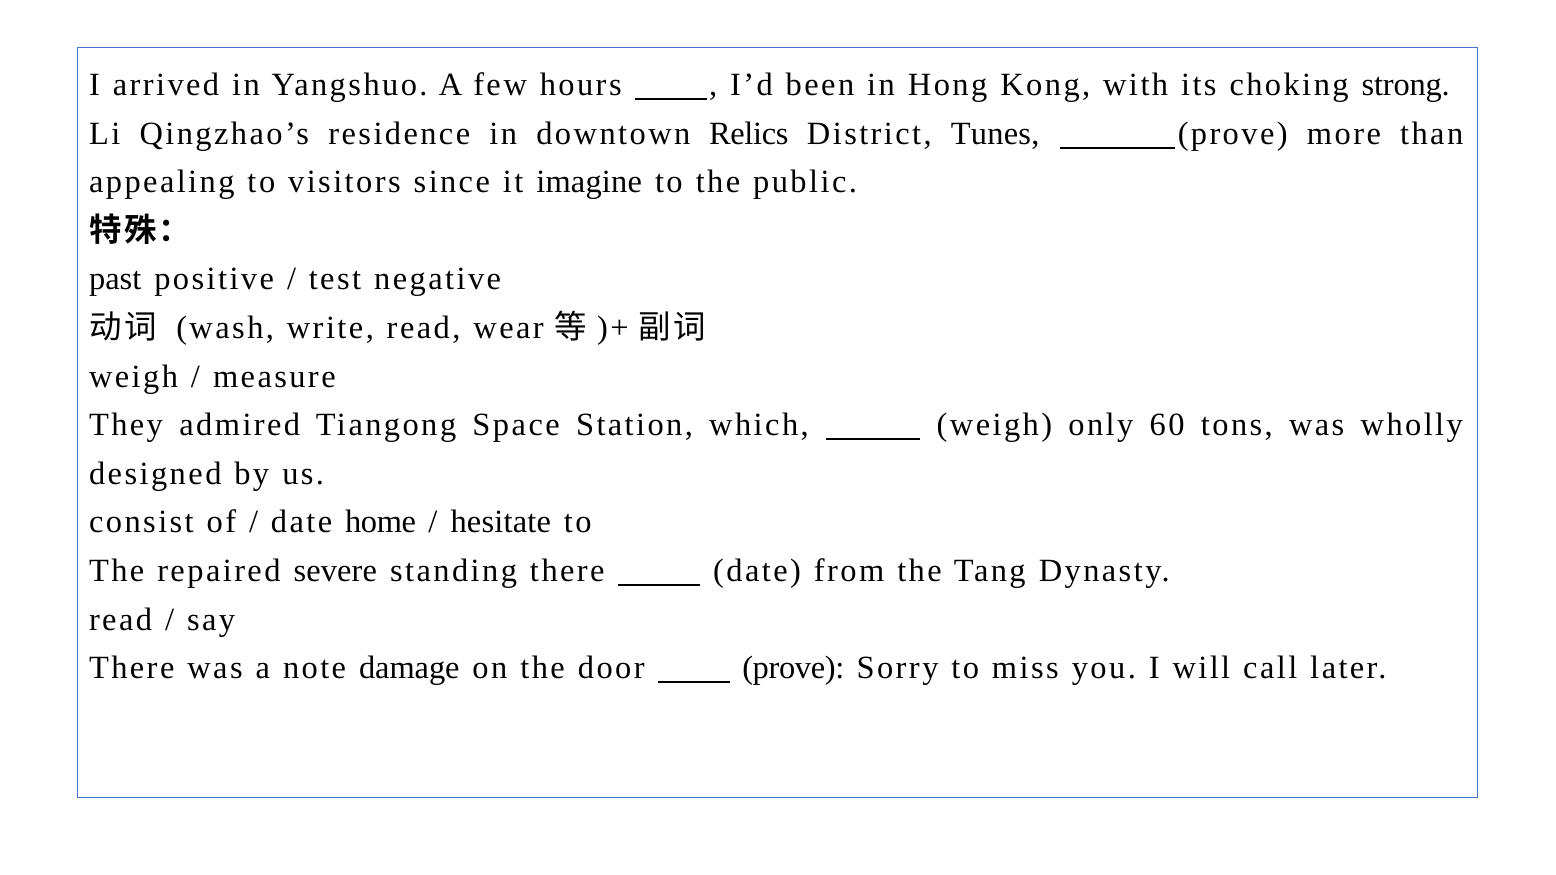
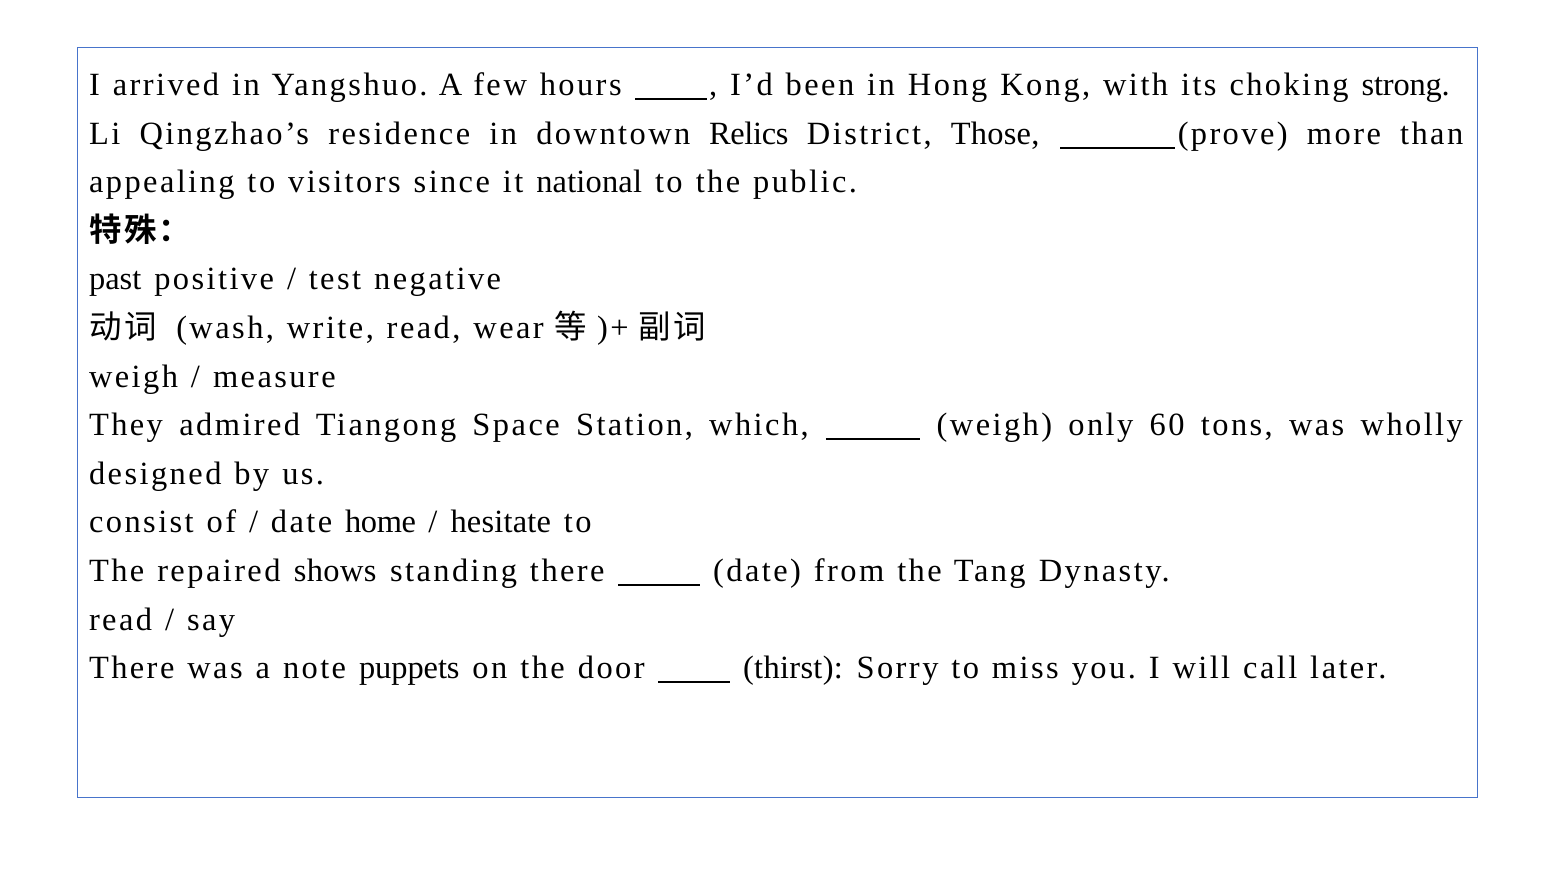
Tunes: Tunes -> Those (995, 133)
imagine: imagine -> national (589, 182)
severe: severe -> shows (335, 571)
damage: damage -> puppets (409, 668)
door prove: prove -> thirst (793, 668)
